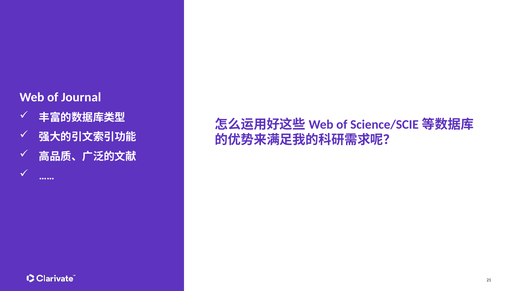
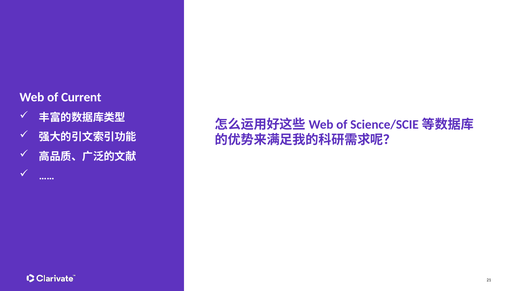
Journal: Journal -> Current (81, 97)
